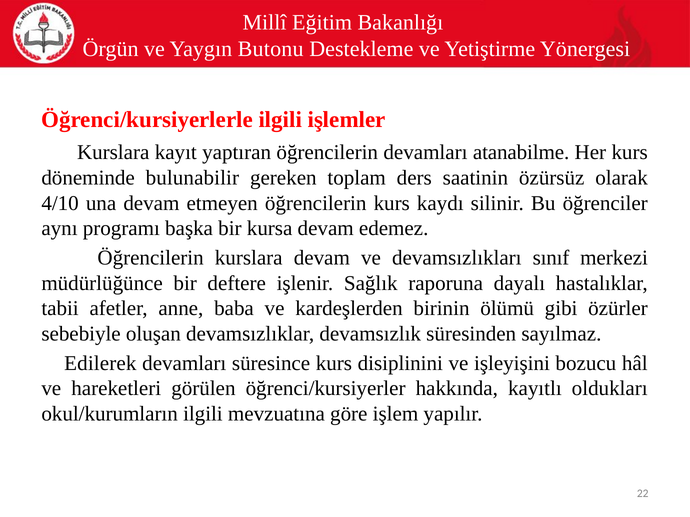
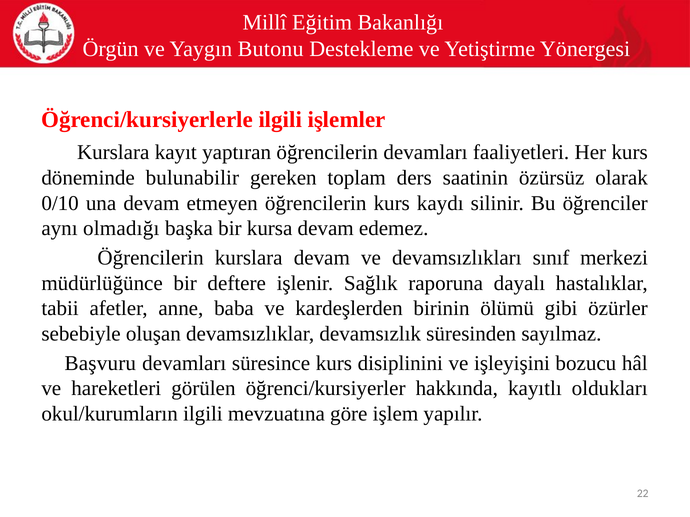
atanabilme: atanabilme -> faaliyetleri (521, 152)
4/10: 4/10 -> 0/10 (60, 203)
programı: programı -> olmadığı (121, 229)
Edilerek: Edilerek -> Başvuru (100, 364)
